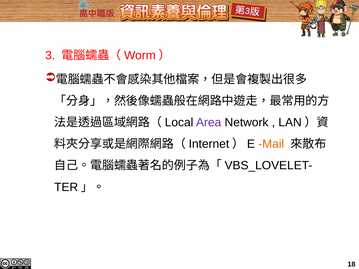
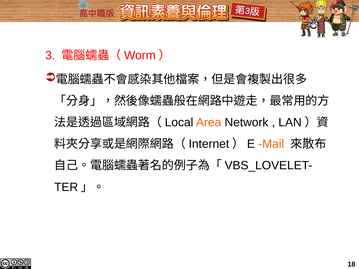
Area colour: purple -> orange (209, 123)
